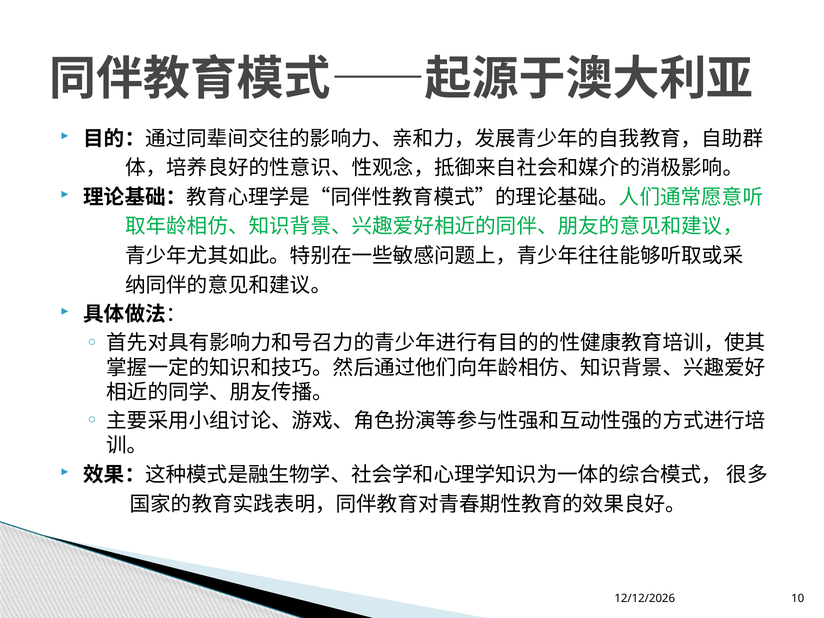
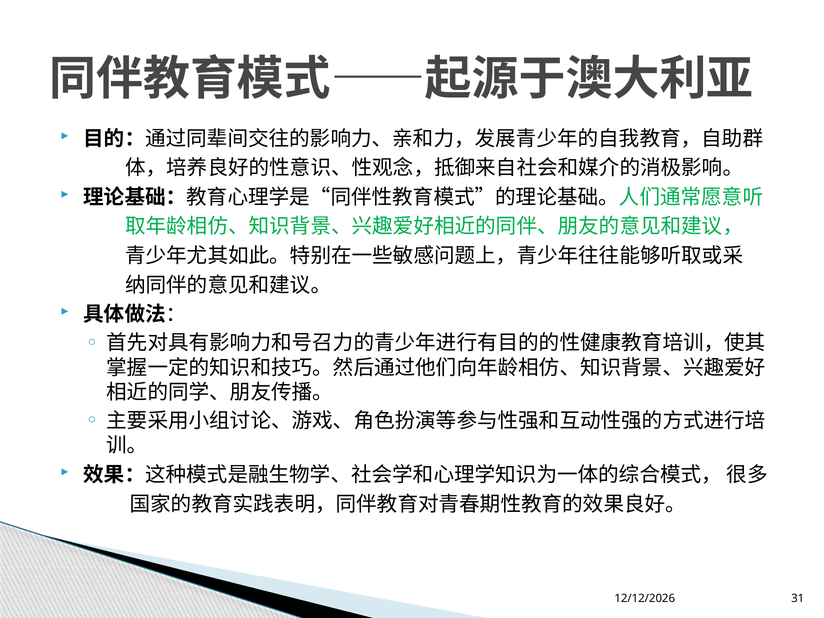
10: 10 -> 31 (798, 598)
